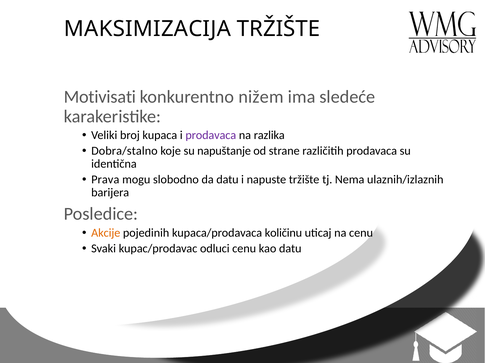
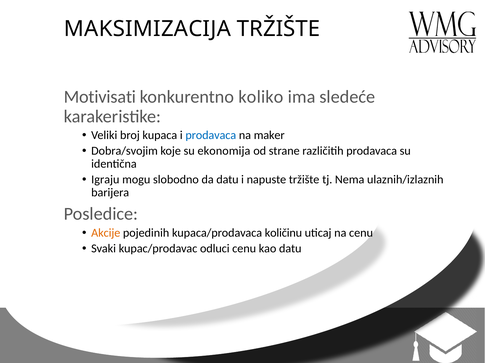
nižem: nižem -> koliko (261, 97)
prodavaca colour: purple -> blue (211, 136)
razlika: razlika -> maker (269, 136)
Dobra/stalno: Dobra/stalno -> Dobra/svojim (125, 151)
napuštanje: napuštanje -> ekonomija (224, 151)
Prava: Prava -> Igraju (105, 180)
